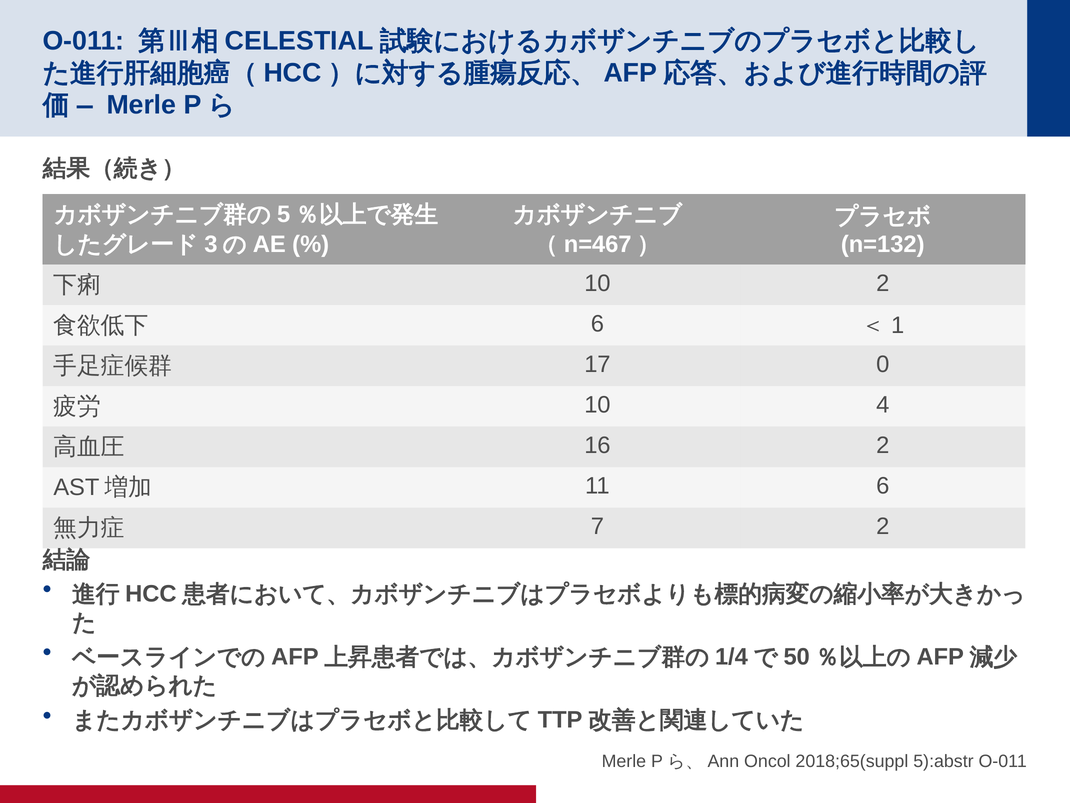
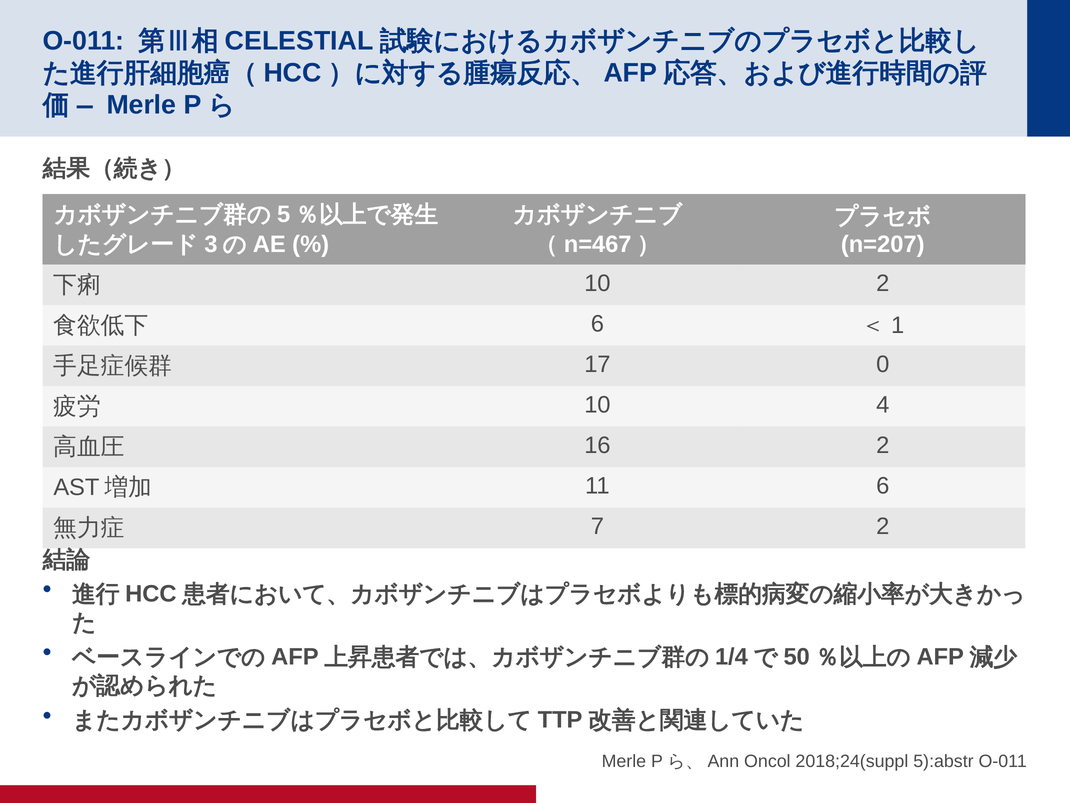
n=132: n=132 -> n=207 (883, 244)
2018;65(suppl: 2018;65(suppl -> 2018;24(suppl (852, 761)
